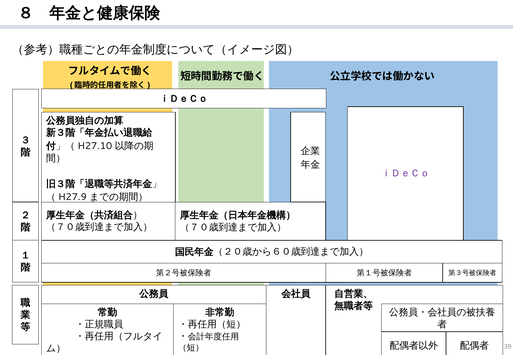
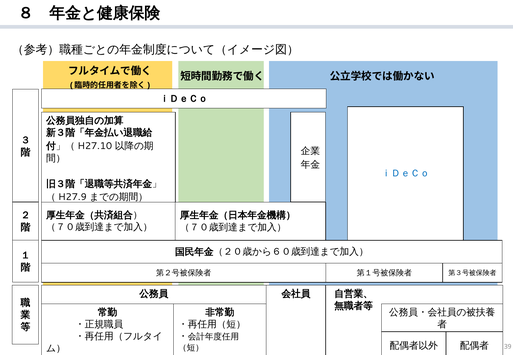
ｉＤｅＣｏ colour: purple -> blue (405, 174)
